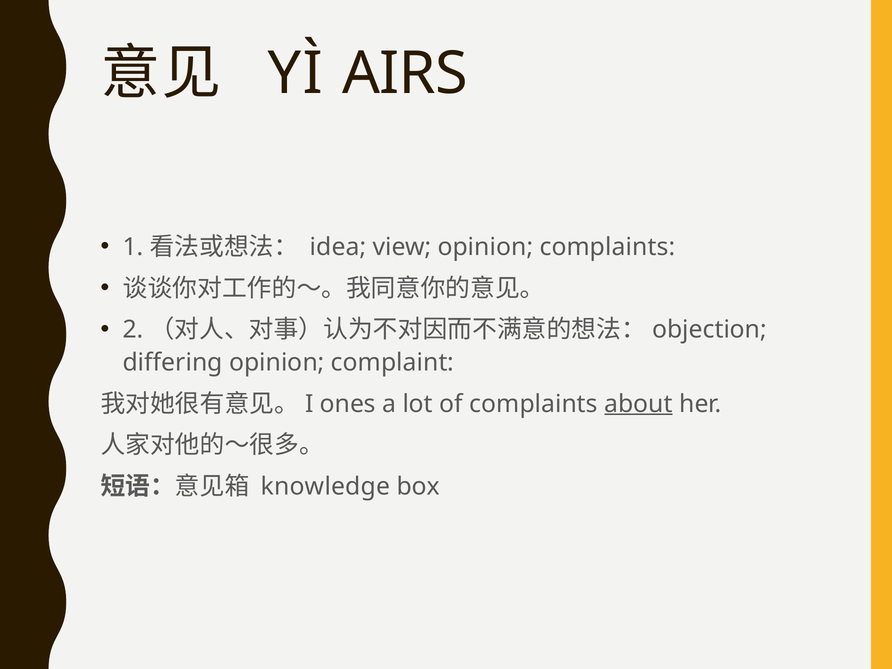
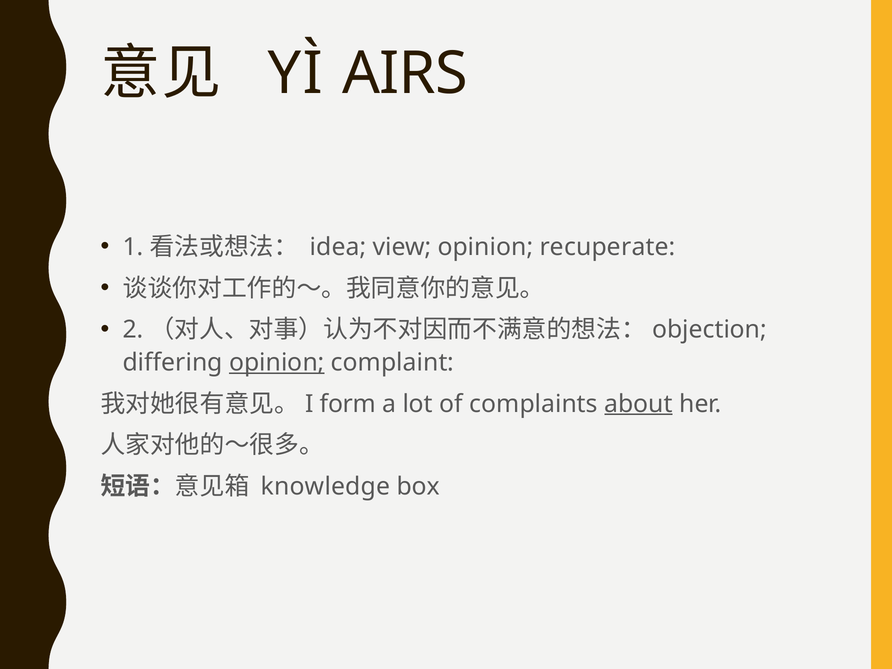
opinion complaints: complaints -> recuperate (608, 247)
opinion underline: none -> present (277, 362)
ones: ones -> form (348, 404)
